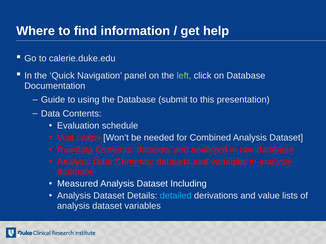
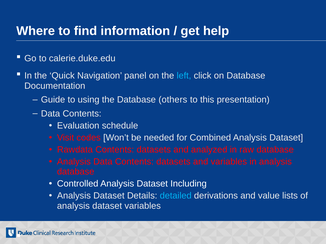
left colour: light green -> light blue (184, 76)
submit: submit -> others (173, 100)
Measured: Measured -> Controlled (78, 184)
